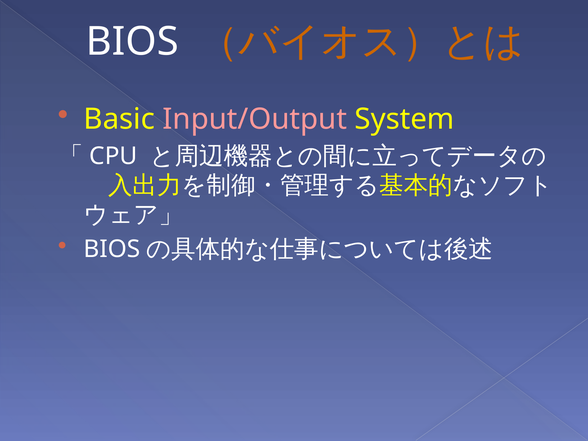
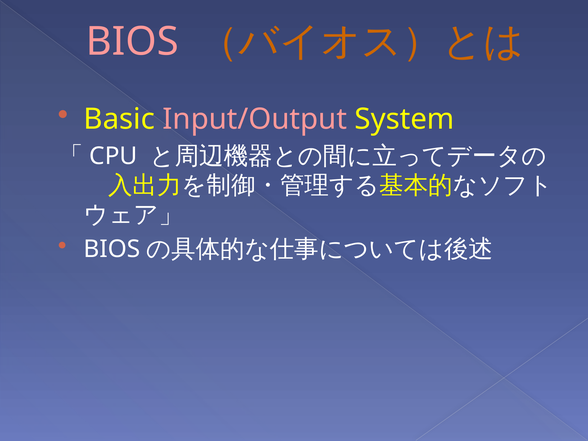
BIOS colour: white -> pink (132, 42)
